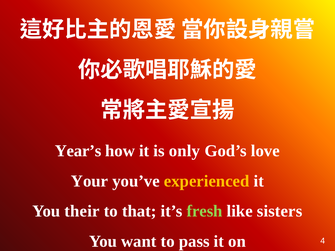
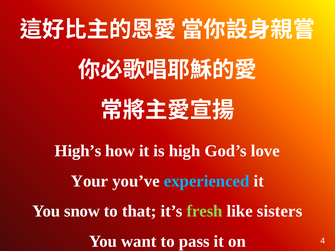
Year’s: Year’s -> High’s (78, 151)
only: only -> high (185, 151)
experienced colour: yellow -> light blue (207, 181)
their: their -> snow (82, 211)
